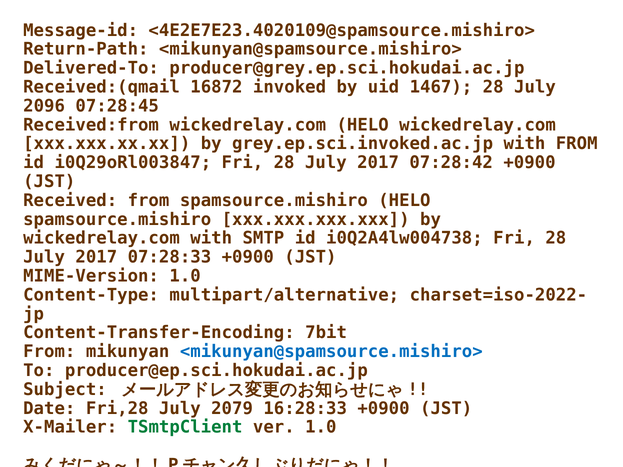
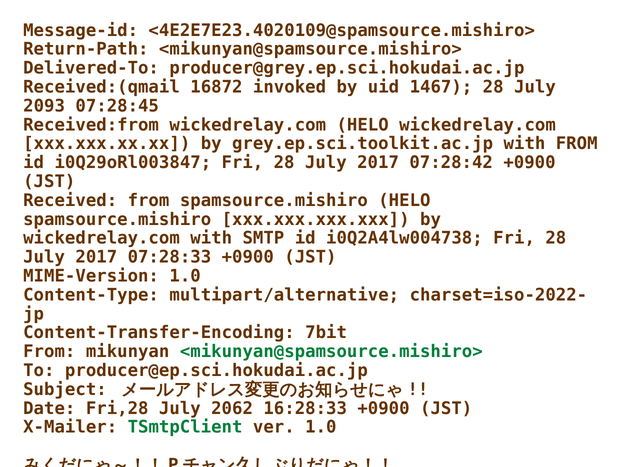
2096: 2096 -> 2093 (44, 106)
grey.ep.sci.invoked.ac.jp: grey.ep.sci.invoked.ac.jp -> grey.ep.sci.toolkit.ac.jp (363, 144)
<mikunyan@spamsource.mishiro> colour: blue -> green (331, 352)
2079: 2079 -> 2062 (232, 409)
